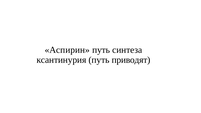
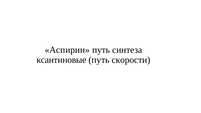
ксантинурия: ксантинурия -> ксантиновые (61, 60)
приводят: приводят -> скорости (131, 60)
